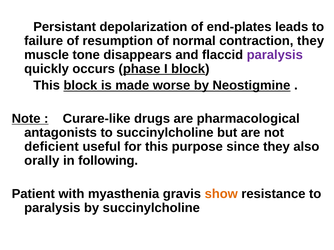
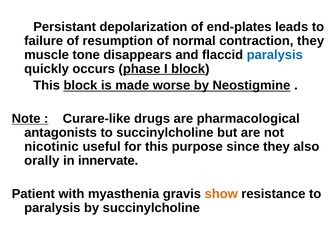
paralysis colour: purple -> blue (275, 55)
deficient: deficient -> nicotinic (51, 147)
following: following -> innervate (108, 161)
